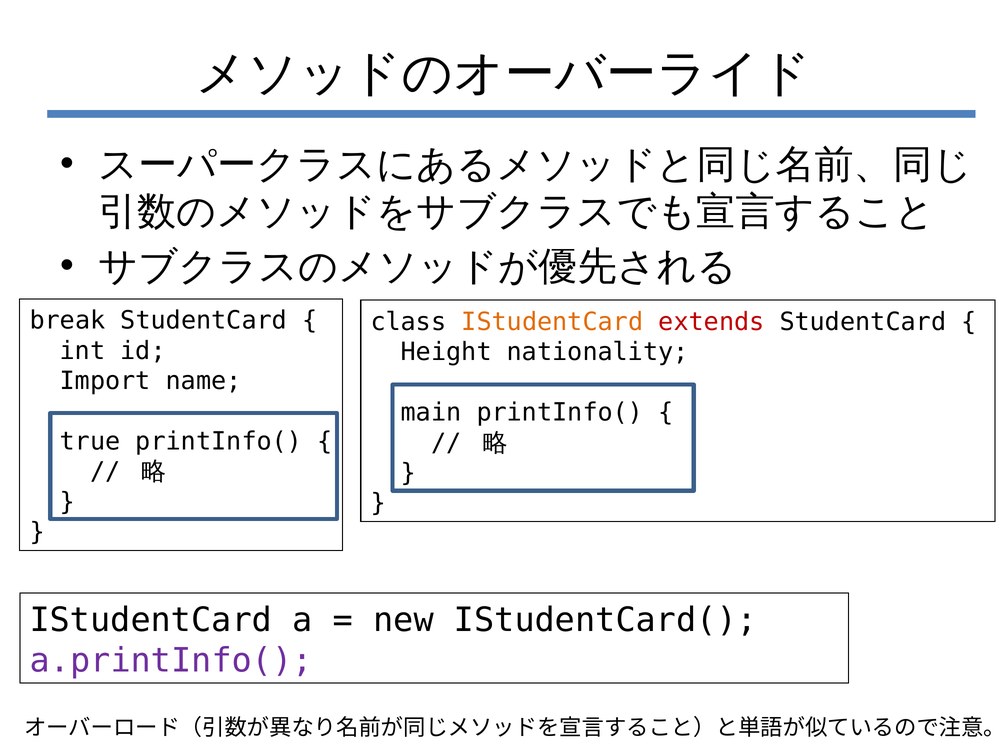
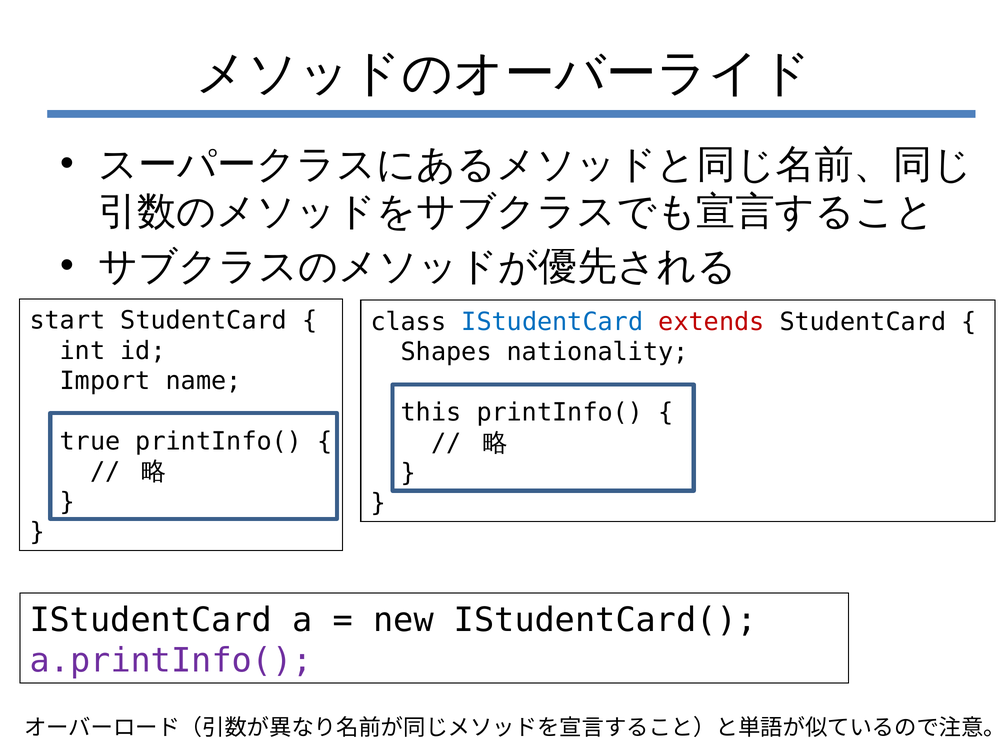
break: break -> start (67, 321)
IStudentCard colour: orange -> blue (552, 322)
Height: Height -> Shapes (446, 352)
main: main -> this (431, 413)
